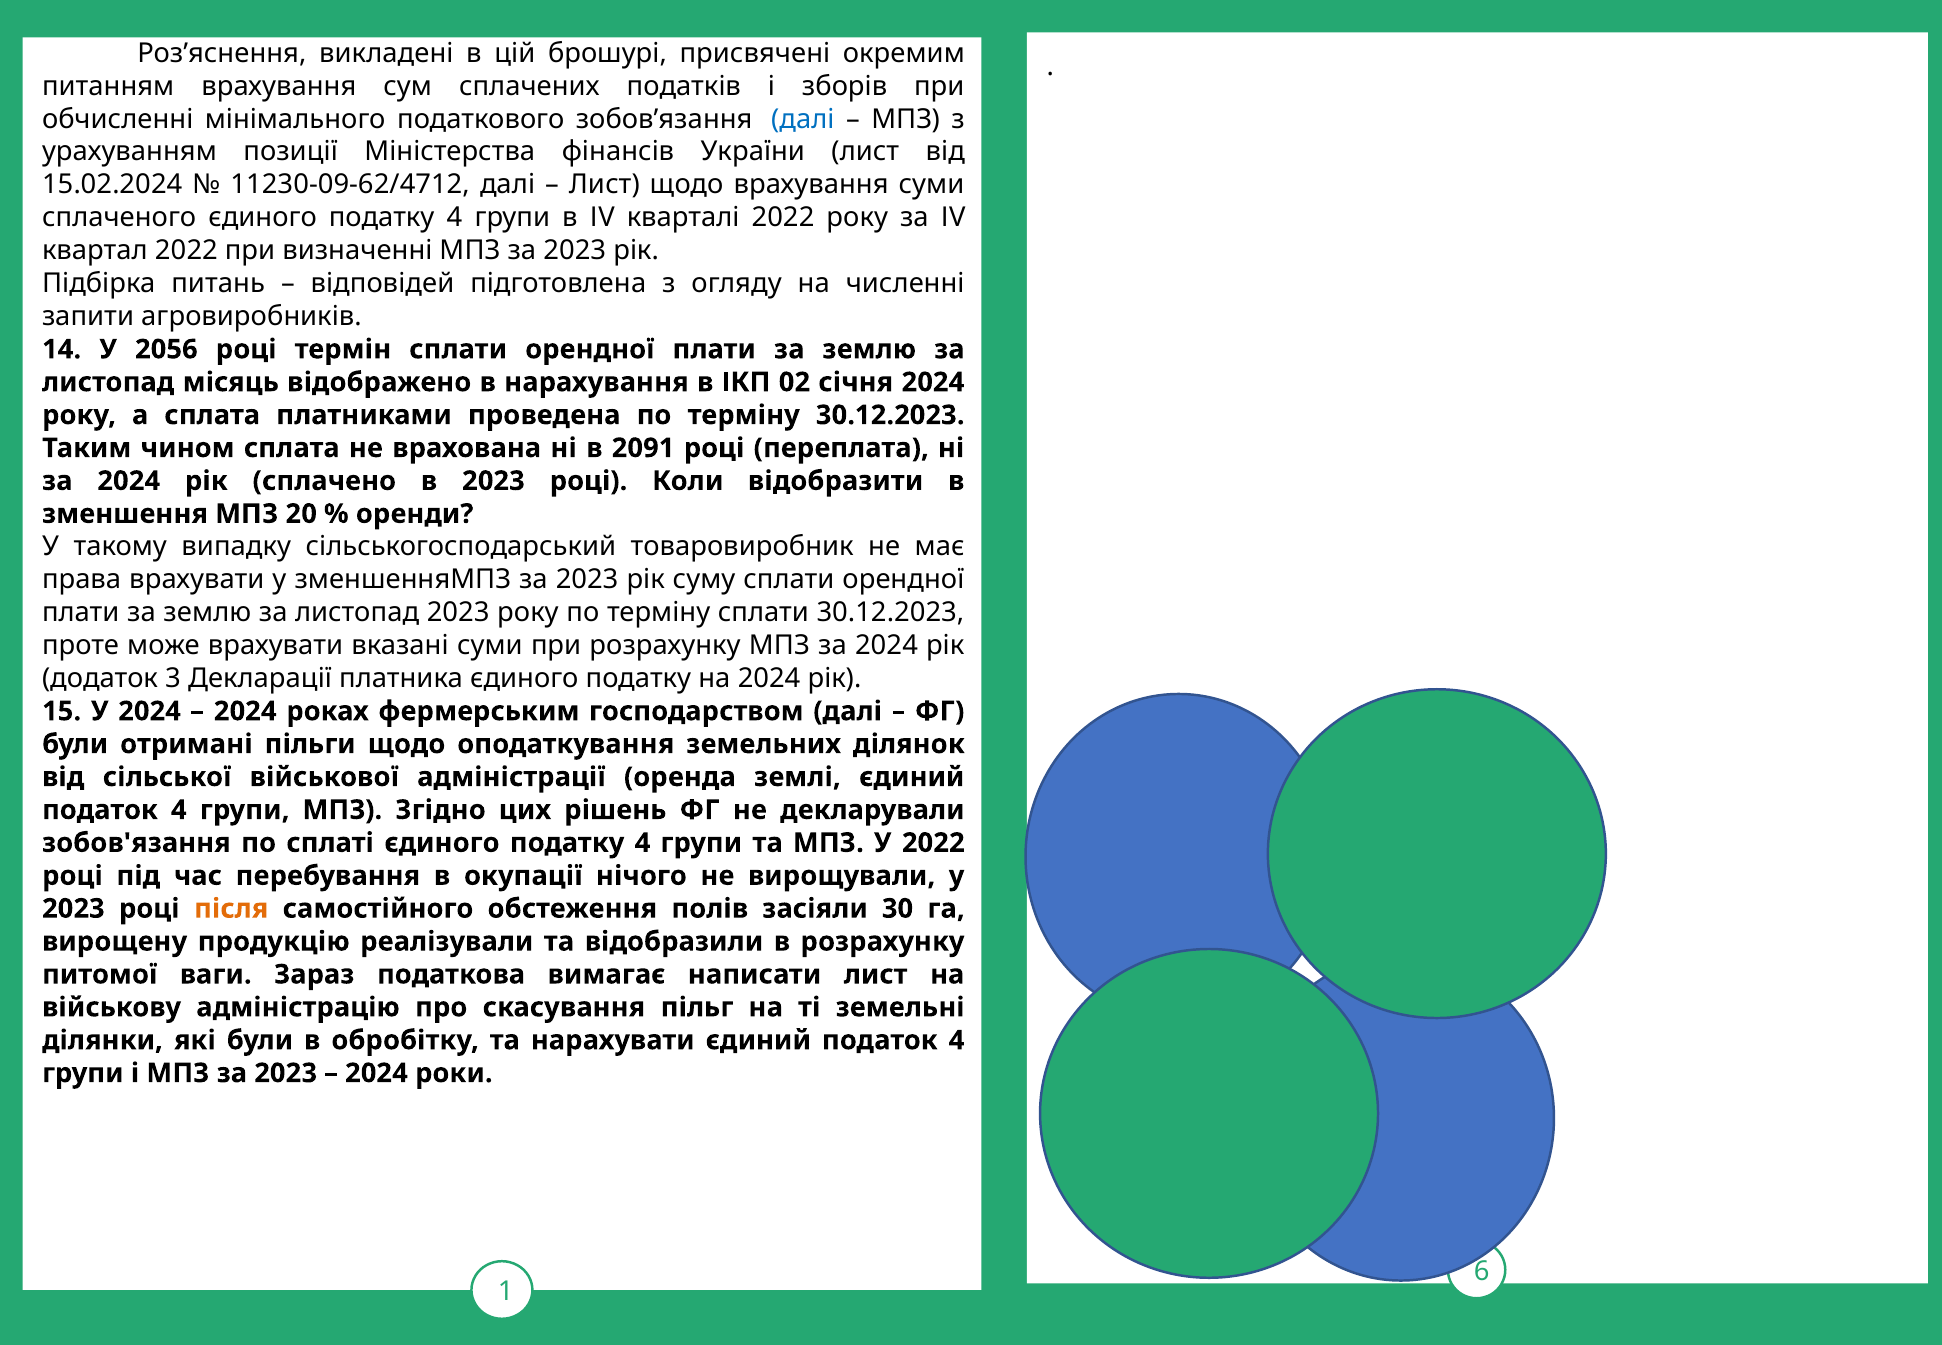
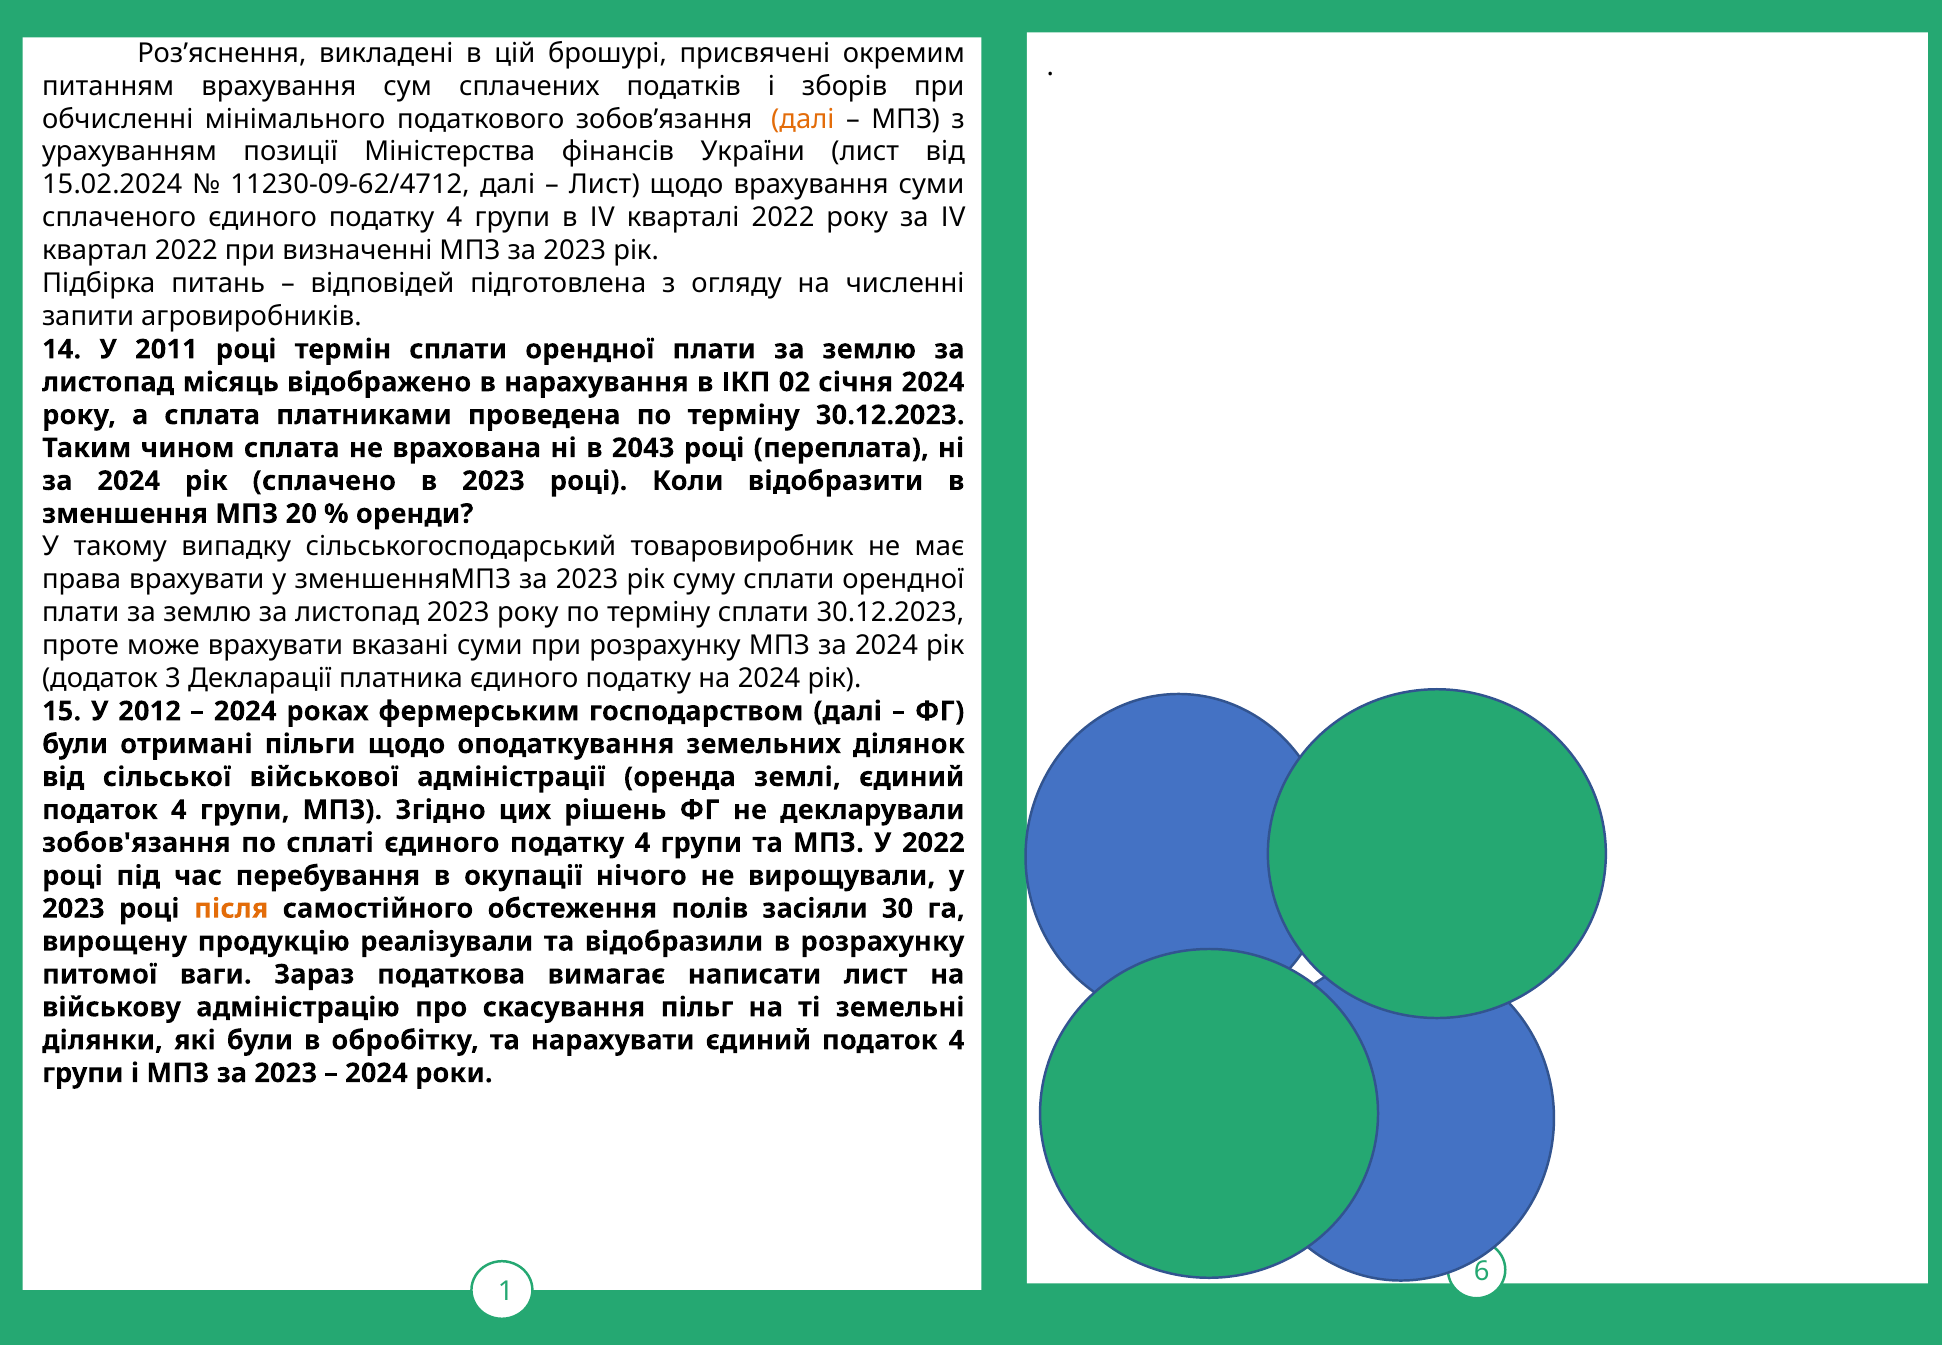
далі colour: blue -> orange (803, 119)
2056: 2056 -> 2011 (166, 349)
2091: 2091 -> 2043 (643, 448)
У 2024: 2024 -> 2012 (150, 711)
